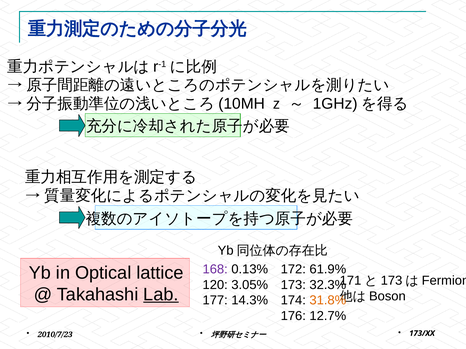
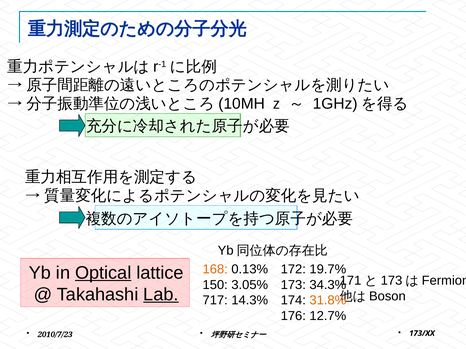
168 colour: purple -> orange (215, 270)
61.9%: 61.9% -> 19.7% (328, 270)
Optical underline: none -> present (103, 273)
120: 120 -> 150 (215, 285)
32.3%: 32.3% -> 34.3% (328, 285)
177: 177 -> 717 (215, 301)
